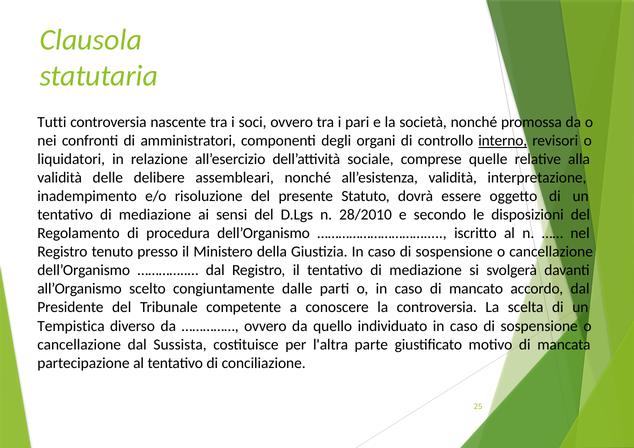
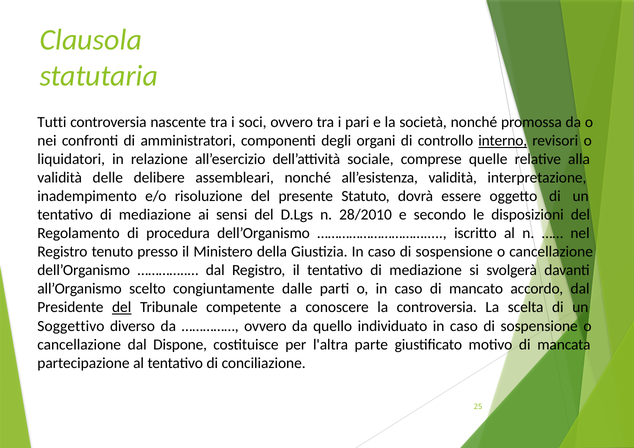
del underline: none -> present (122, 307)
Tempistica: Tempistica -> Soggettivo (71, 326)
Sussista: Sussista -> Dispone (180, 344)
